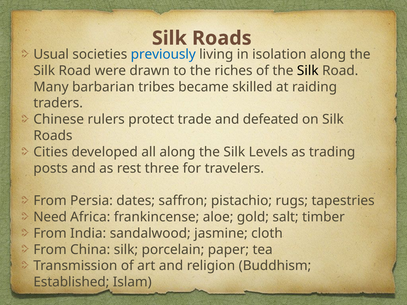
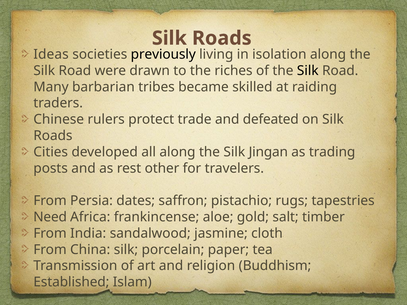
Usual: Usual -> Ideas (51, 54)
previously colour: blue -> black (163, 54)
Levels: Levels -> Jingan (268, 152)
three: three -> other (162, 168)
